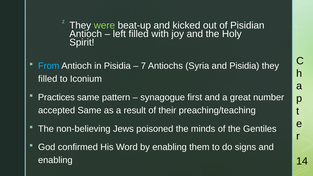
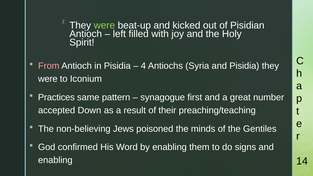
From colour: light blue -> pink (49, 66)
7: 7 -> 4 (143, 66)
filled: filled -> were (48, 79)
accepted Same: Same -> Down (89, 110)
